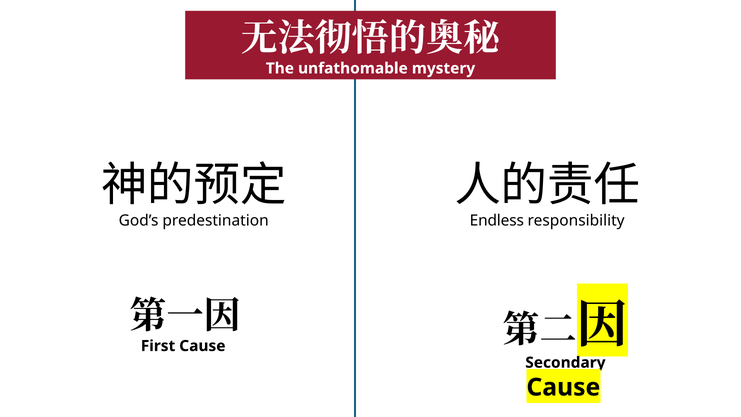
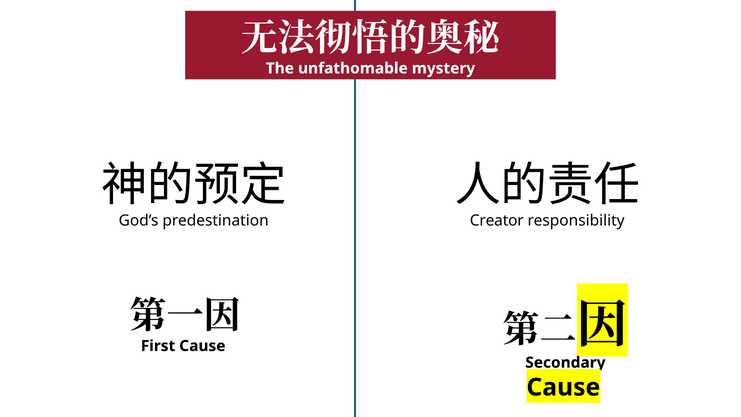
Endless: Endless -> Creator (497, 220)
